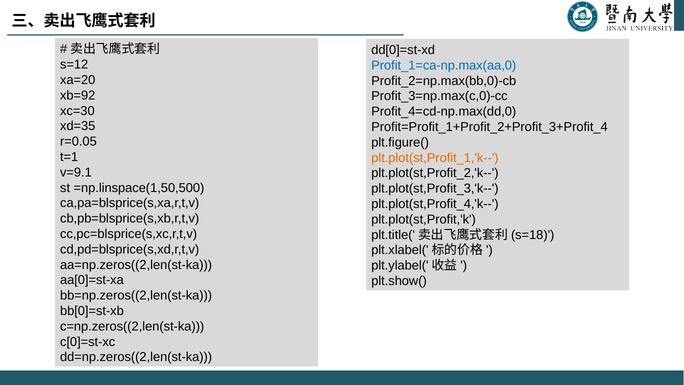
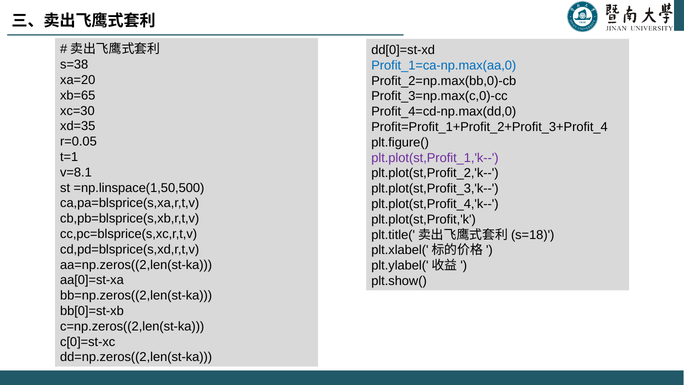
s=12: s=12 -> s=38 (74, 65)
xb=92: xb=92 -> xb=65 (78, 95)
plt.plot(st,Profit_1,'k-- colour: orange -> purple (435, 158)
v=9.1: v=9.1 -> v=8.1 (76, 172)
